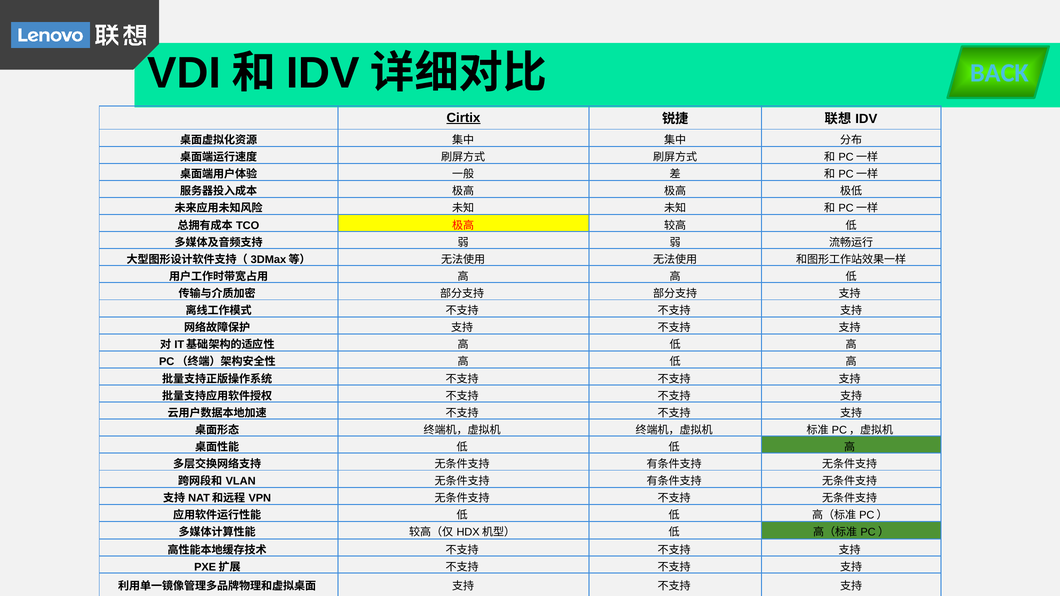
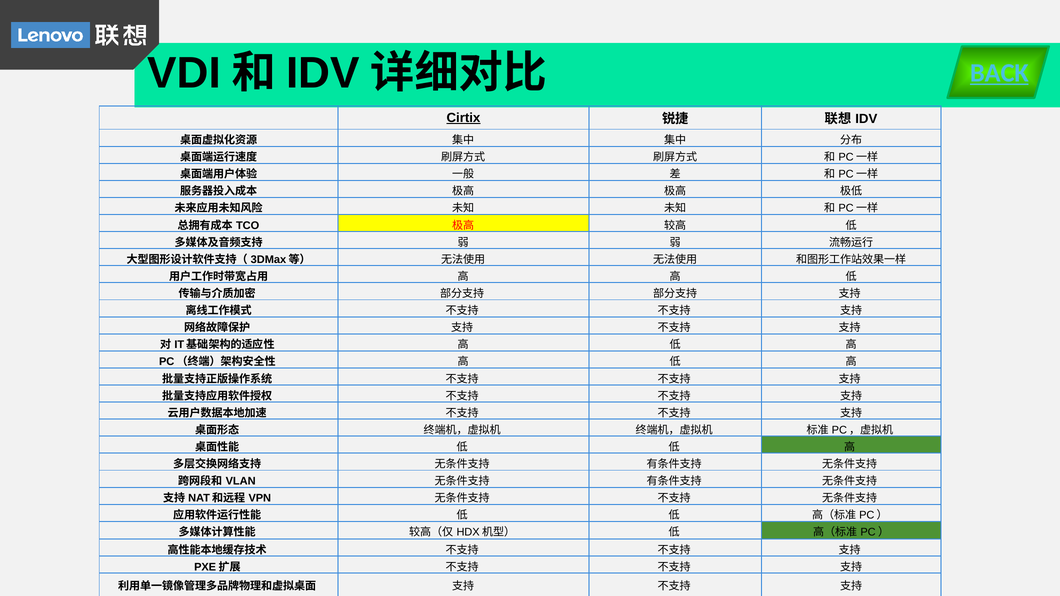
BACK underline: none -> present (999, 73)
